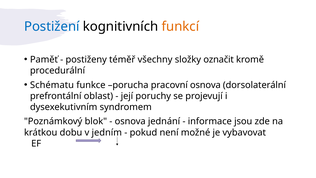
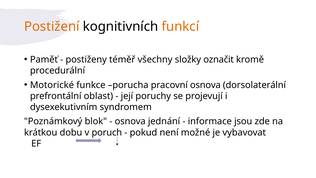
Postižení colour: blue -> orange (52, 27)
Schématu: Schématu -> Motorické (52, 85)
jedním: jedním -> poruch (107, 132)
